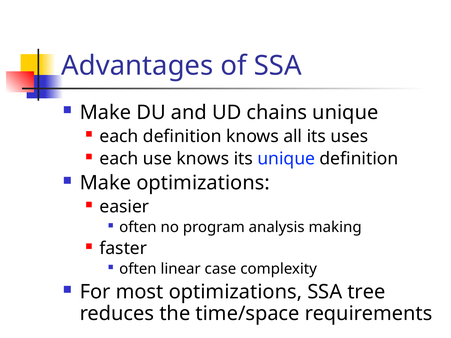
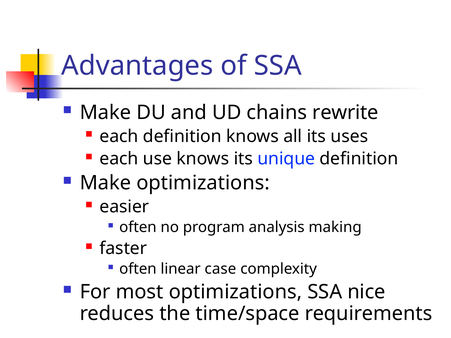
chains unique: unique -> rewrite (345, 112)
tree: tree -> nice (366, 292)
